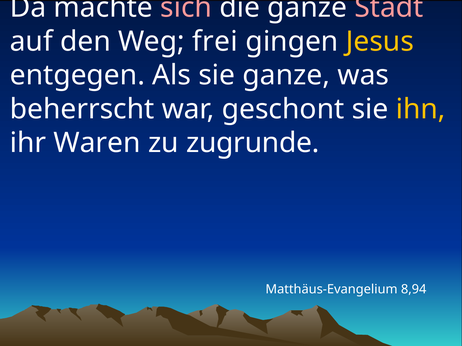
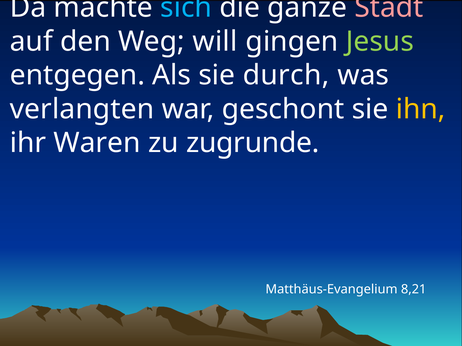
sich colour: pink -> light blue (186, 8)
frei: frei -> will (215, 41)
Jesus colour: yellow -> light green (380, 41)
sie ganze: ganze -> durch (286, 75)
beherrscht: beherrscht -> verlangten (82, 109)
8,94: 8,94 -> 8,21 (414, 290)
